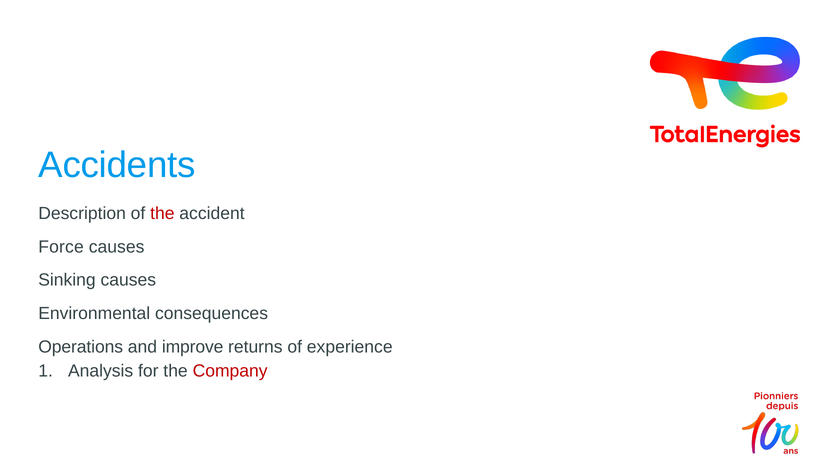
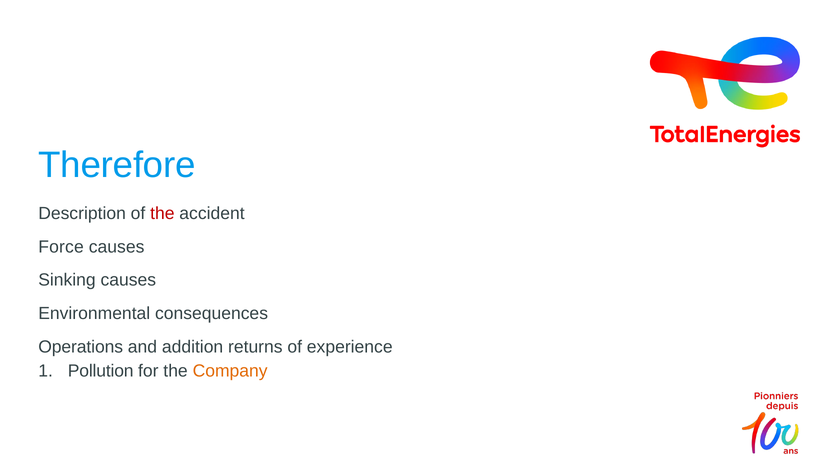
Accidents: Accidents -> Therefore (117, 165)
improve: improve -> addition (193, 347)
Analysis: Analysis -> Pollution (101, 371)
Company colour: red -> orange (230, 371)
